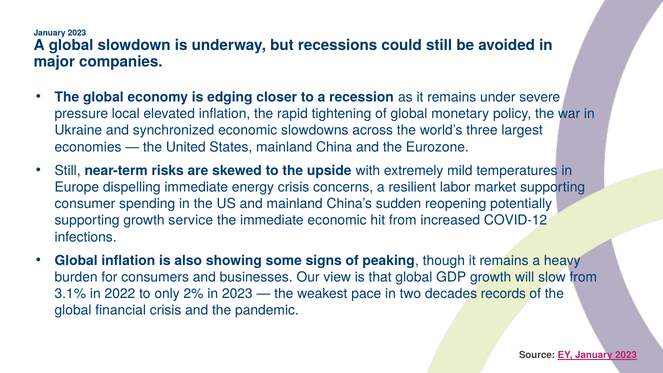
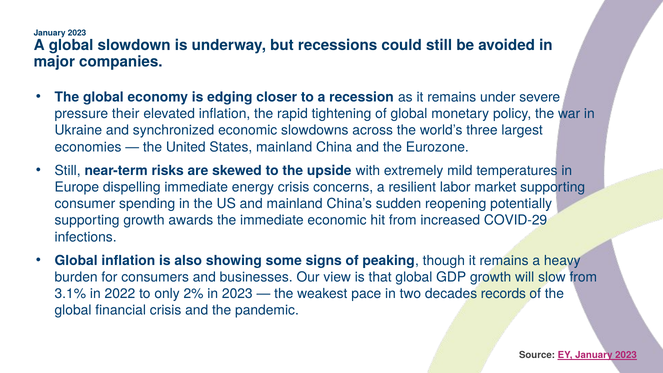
local: local -> their (126, 114)
service: service -> awards (191, 220)
COVID-12: COVID-12 -> COVID-29 (516, 220)
